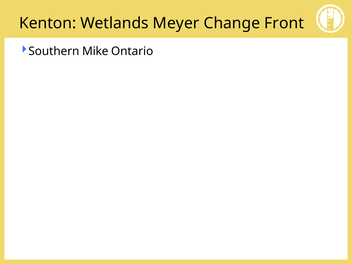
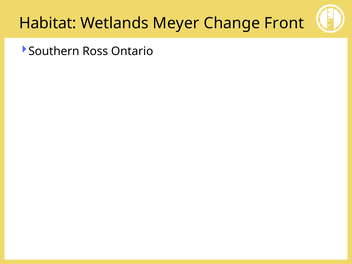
Kenton: Kenton -> Habitat (48, 23)
Mike: Mike -> Ross (95, 51)
